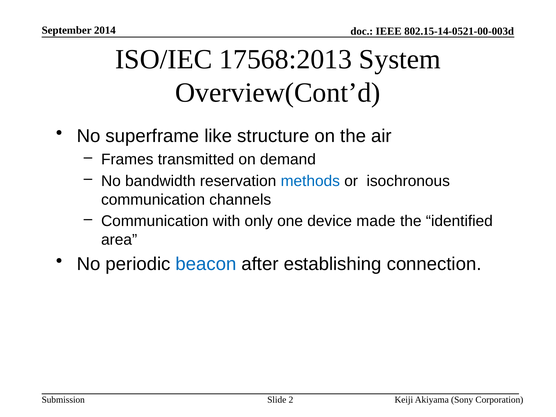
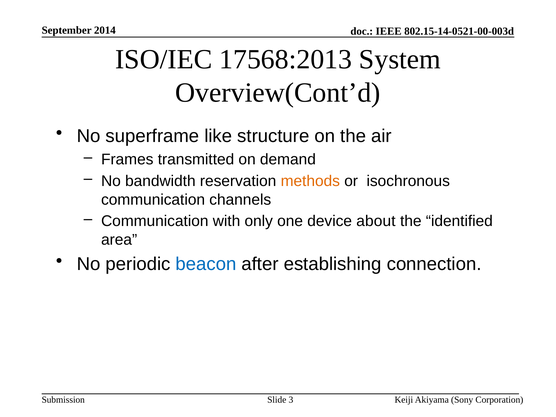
methods colour: blue -> orange (310, 181)
made: made -> about (376, 221)
2: 2 -> 3 (291, 400)
